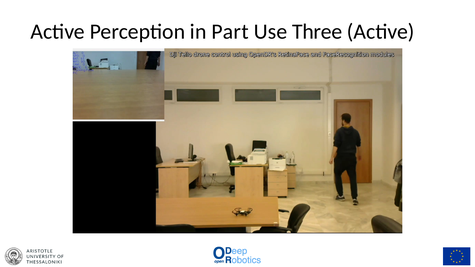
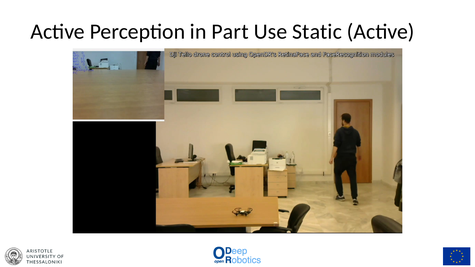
Three: Three -> Static (317, 32)
